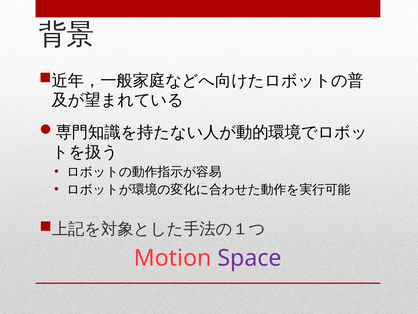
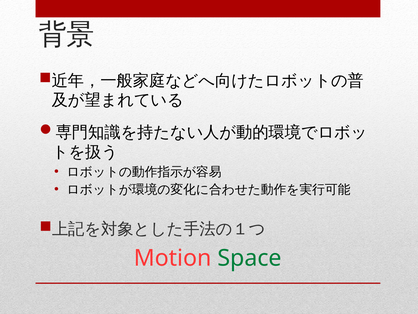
Space colour: purple -> green (250, 258)
